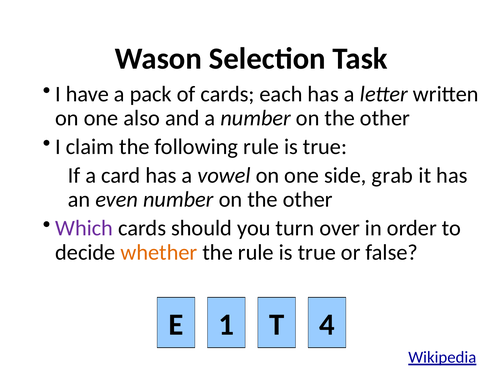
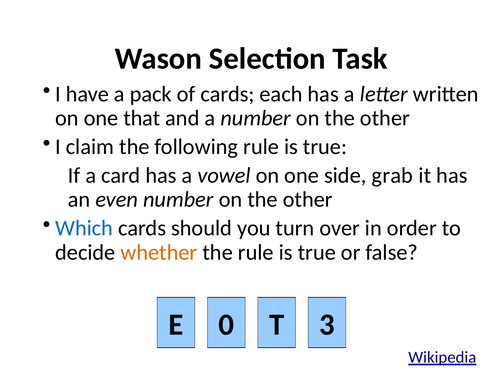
also: also -> that (142, 118)
Which colour: purple -> blue (84, 228)
1: 1 -> 0 (226, 325)
4: 4 -> 3 (327, 325)
